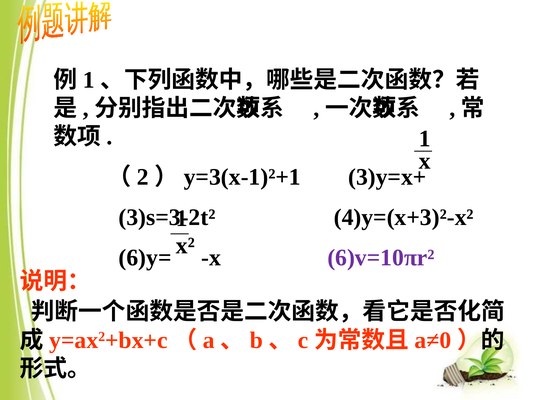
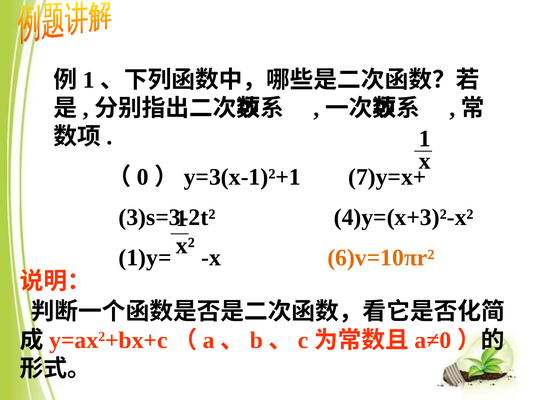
2: 2 -> 0 (143, 177)
3)y=x+: 3)y=x+ -> 7)y=x+ (387, 177)
6)y=: 6)y= -> 1)y= (145, 258)
6)v=10πr² colour: purple -> orange (381, 258)
